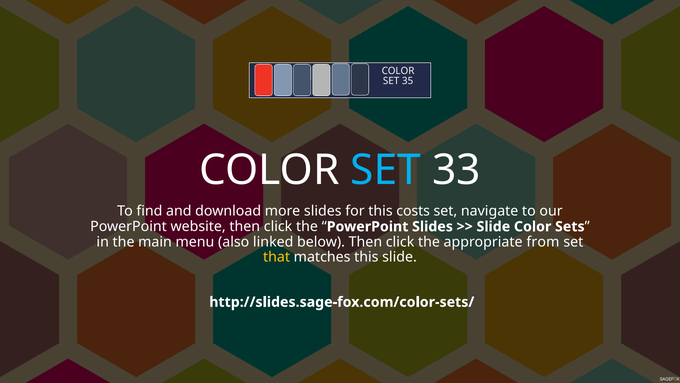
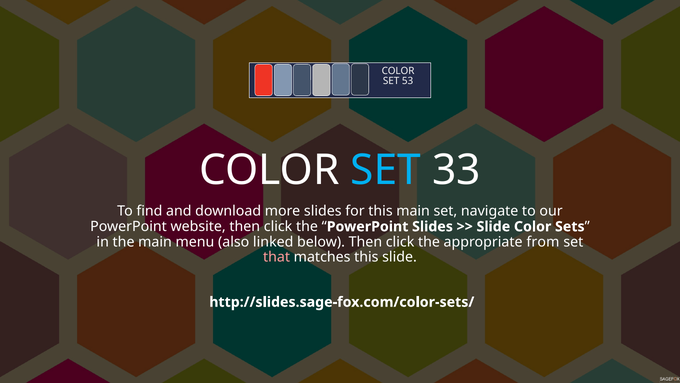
35: 35 -> 53 (408, 81)
this costs: costs -> main (413, 211)
that colour: yellow -> pink (277, 257)
